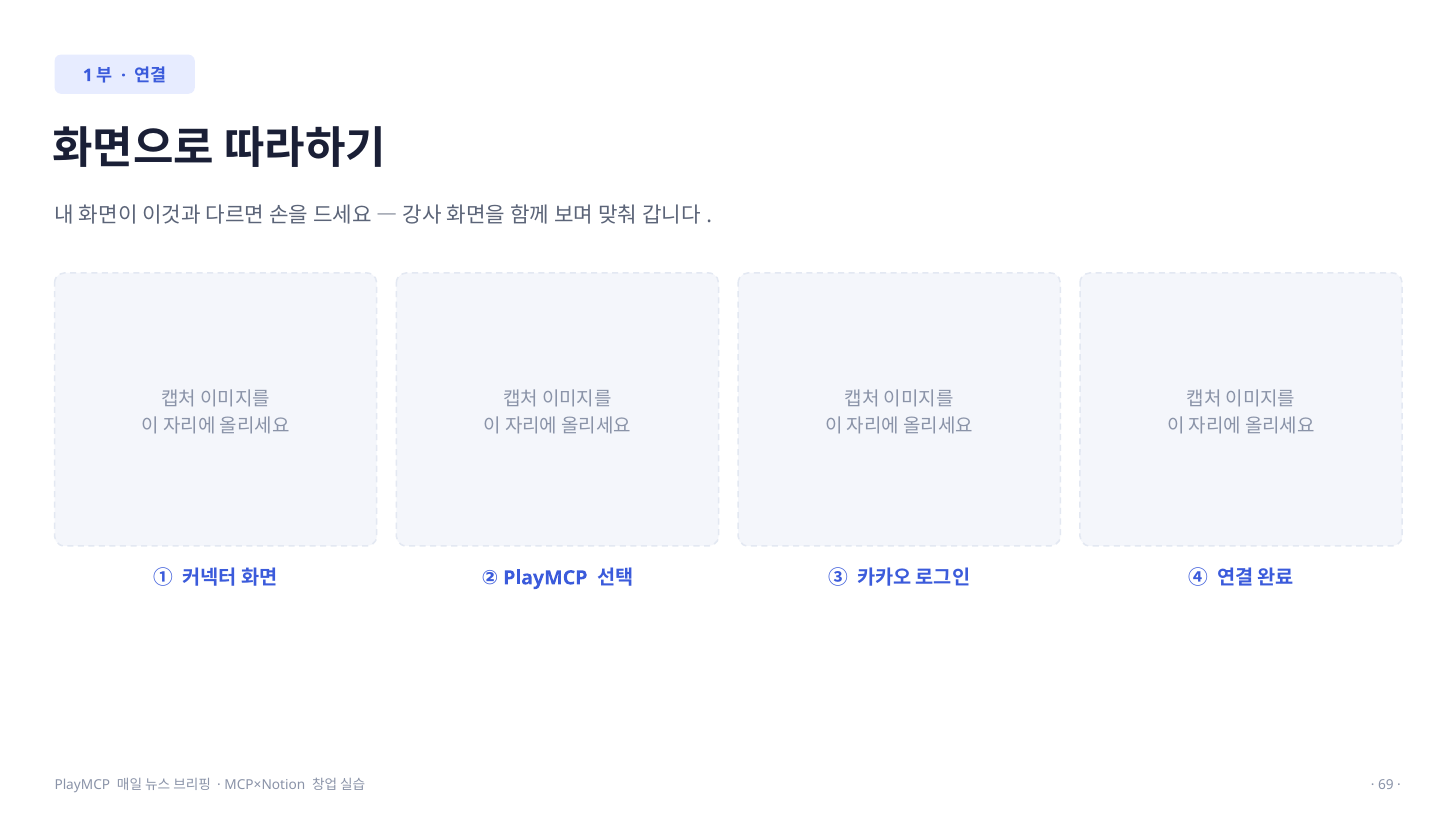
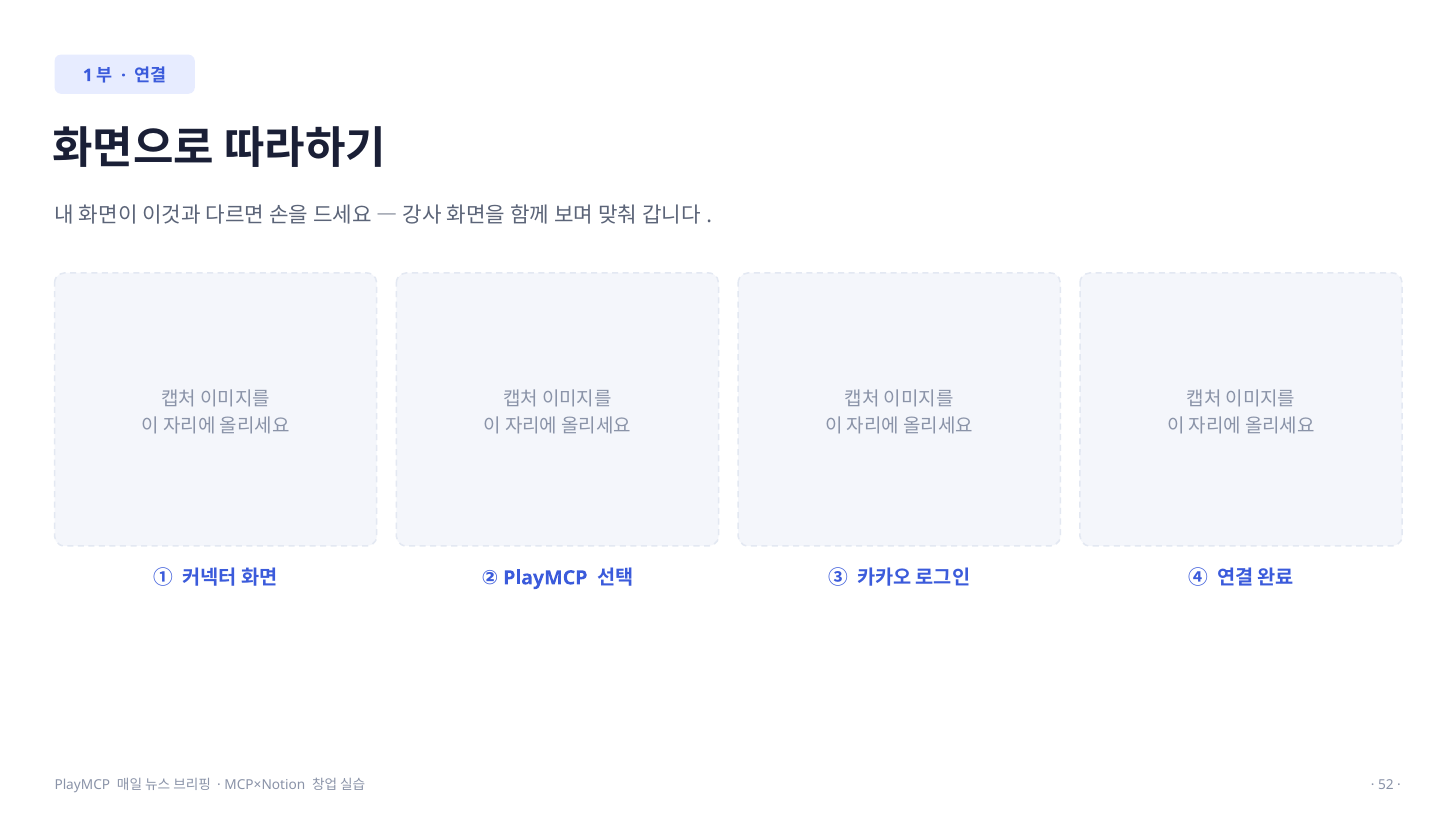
69: 69 -> 52 (1386, 785)
